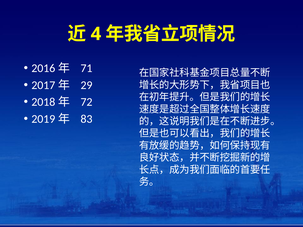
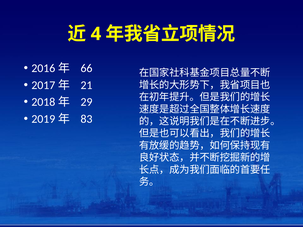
71: 71 -> 66 (86, 68)
29: 29 -> 21 (86, 85)
72: 72 -> 29 (86, 102)
